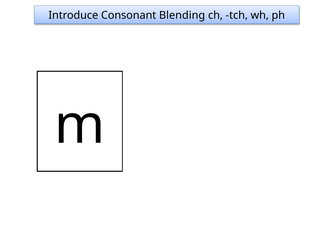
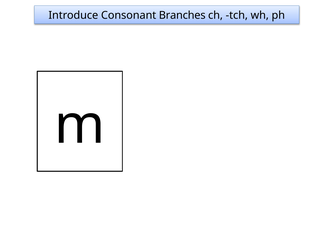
Blending: Blending -> Branches (182, 15)
